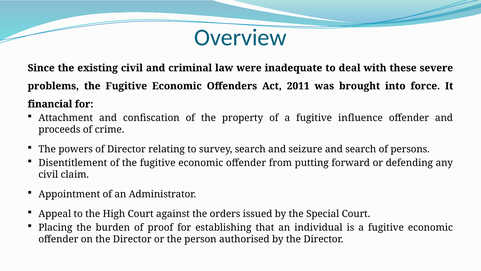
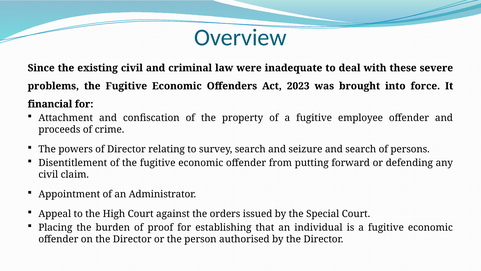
2011: 2011 -> 2023 (298, 86)
influence: influence -> employee (361, 118)
